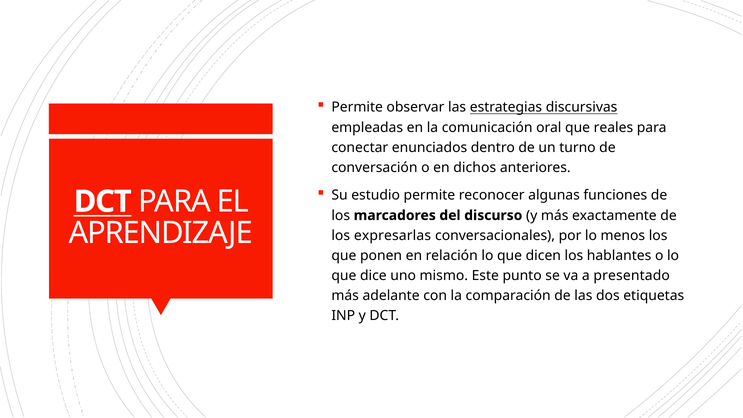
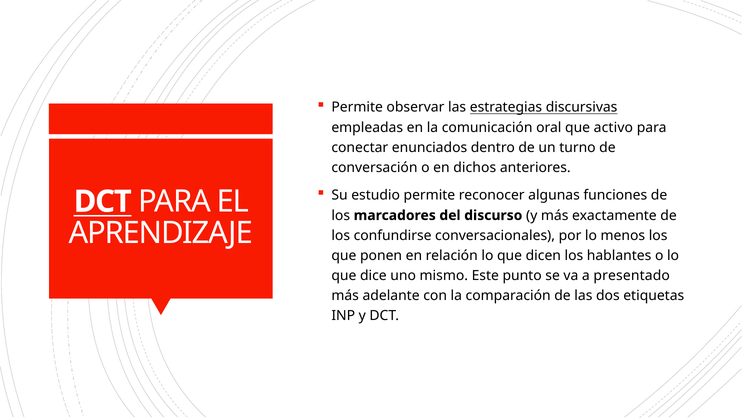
reales: reales -> activo (613, 127)
expresarlas: expresarlas -> confundirse (393, 235)
